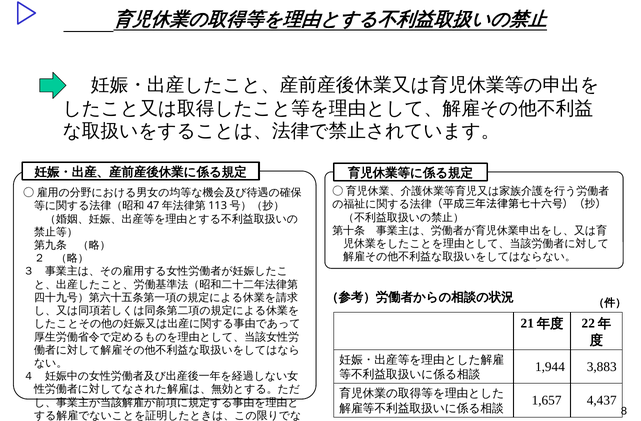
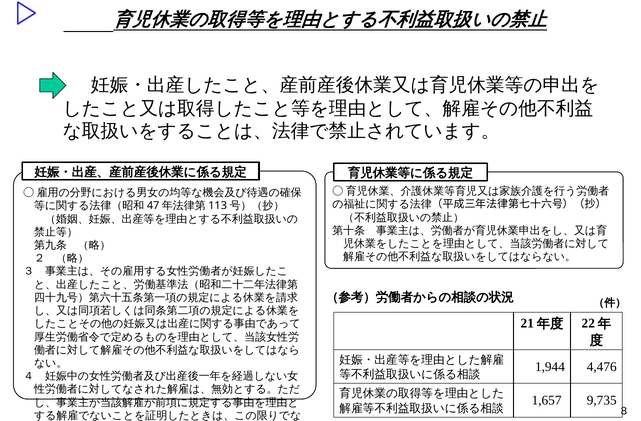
3,883: 3,883 -> 4,476 (602, 367)
4,437: 4,437 -> 9,735 (602, 400)
